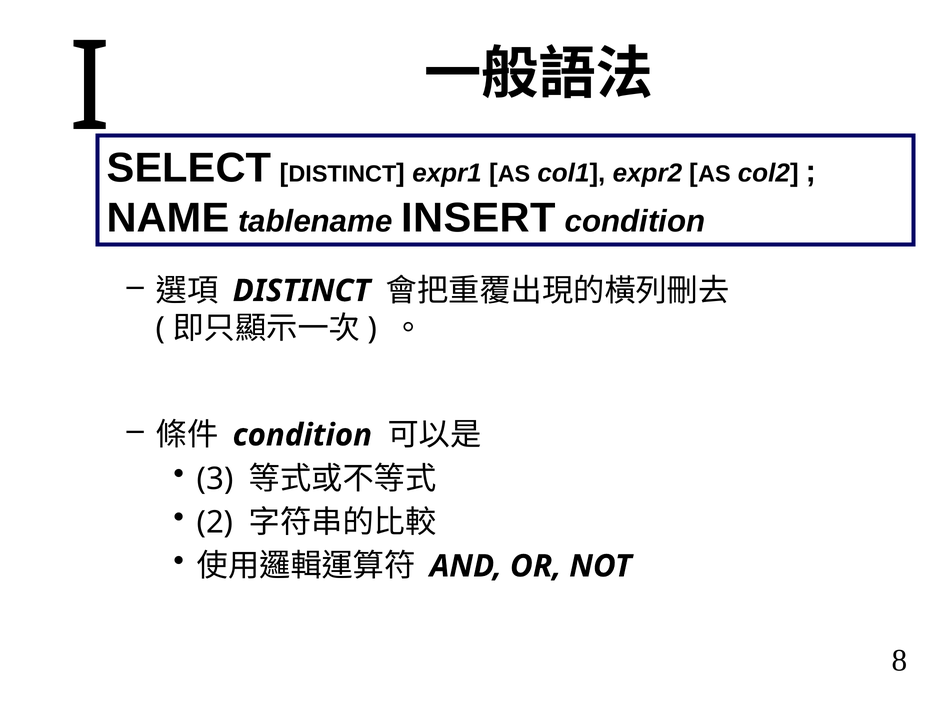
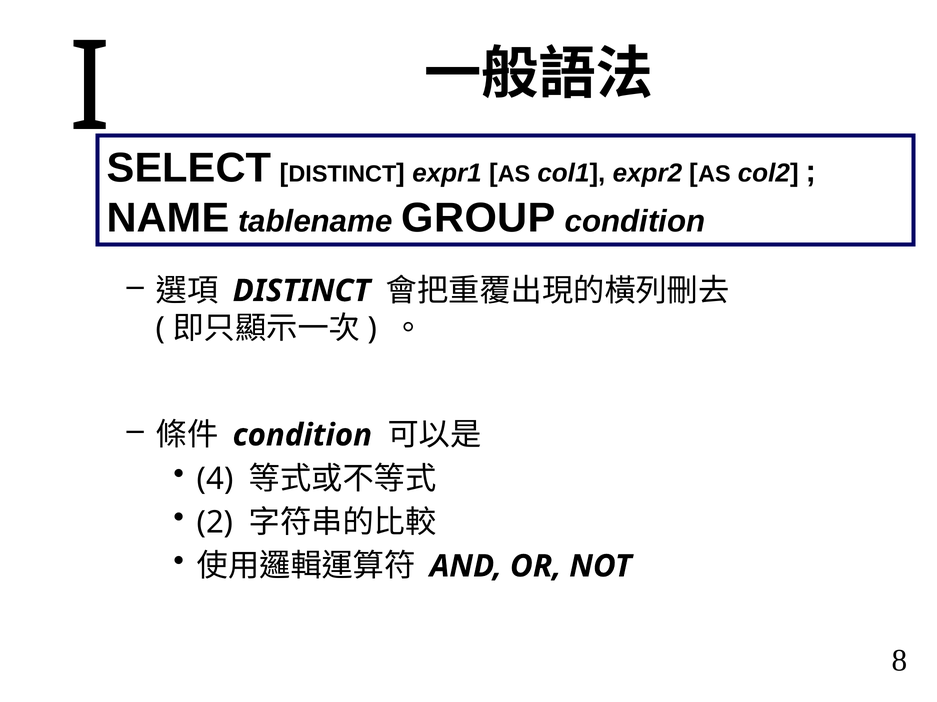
INSERT: INSERT -> GROUP (478, 218)
3: 3 -> 4 (215, 479)
